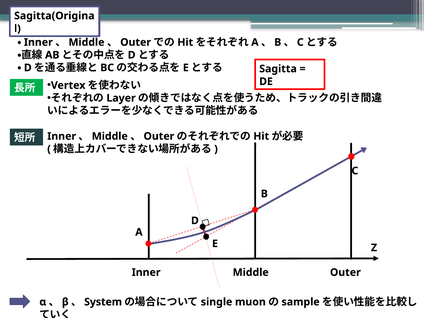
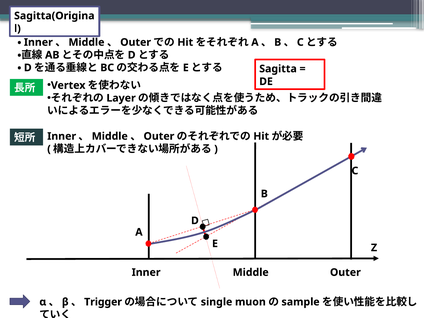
System: System -> Trigger (103, 302)
